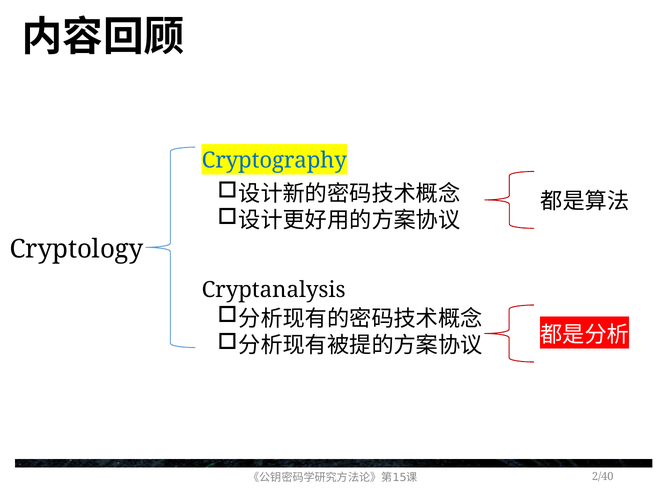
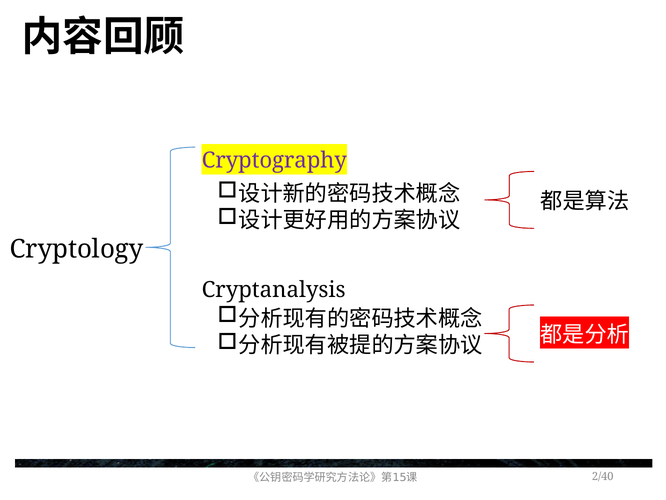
Cryptography colour: blue -> purple (274, 160)
